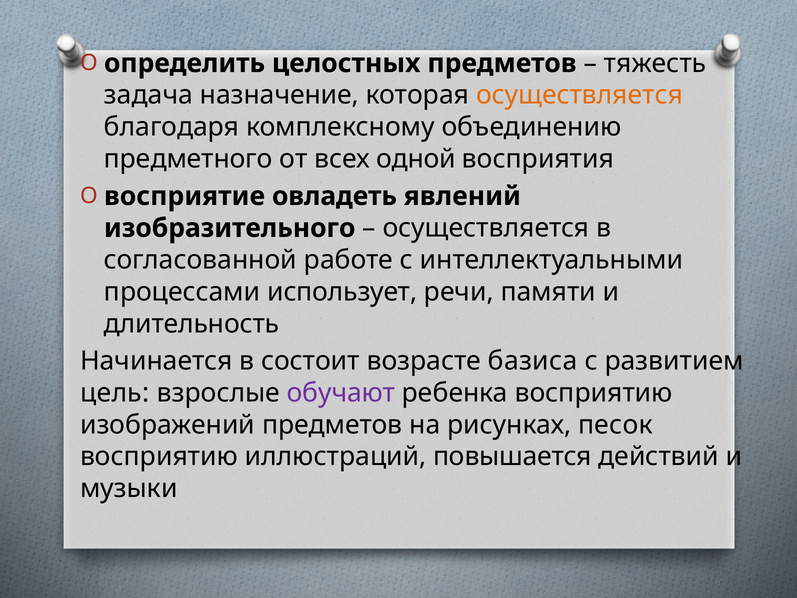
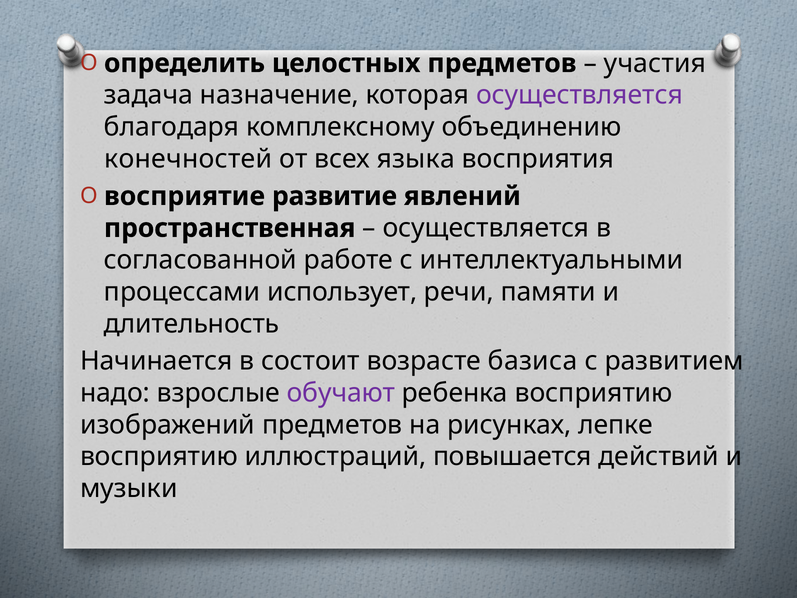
тяжесть: тяжесть -> участия (655, 63)
осуществляется colour: orange -> purple (579, 95)
предметного: предметного -> конечностей (188, 159)
одной: одной -> языка (416, 159)
овладеть: овладеть -> развитие (335, 196)
изобразительного: изобразительного -> пространственная (230, 228)
цель: цель -> надо (115, 393)
песок: песок -> лепке (616, 425)
